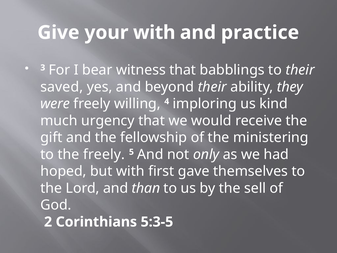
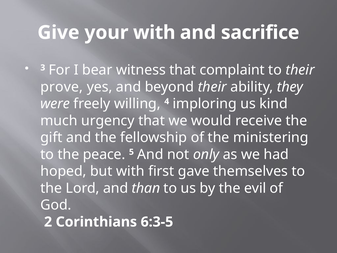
practice: practice -> sacrifice (260, 33)
babblings: babblings -> complaint (232, 70)
saved: saved -> prove (62, 87)
the freely: freely -> peace (104, 154)
sell: sell -> evil (255, 188)
5:3-5: 5:3-5 -> 6:3-5 (157, 222)
